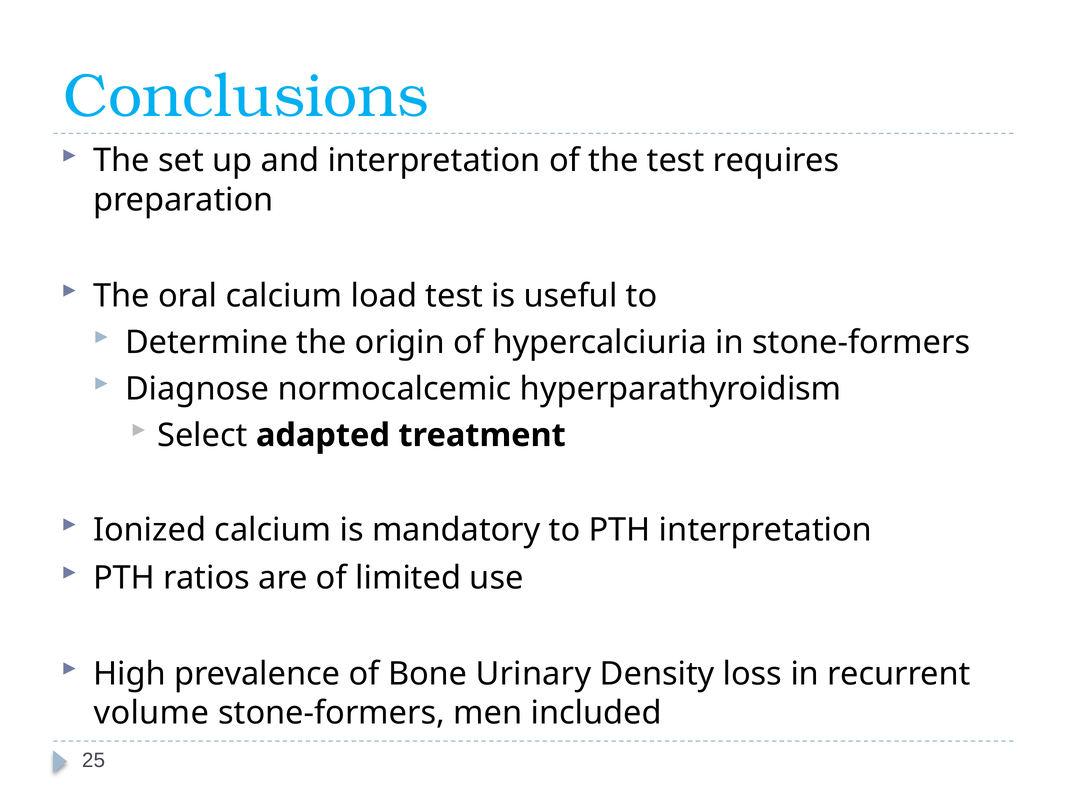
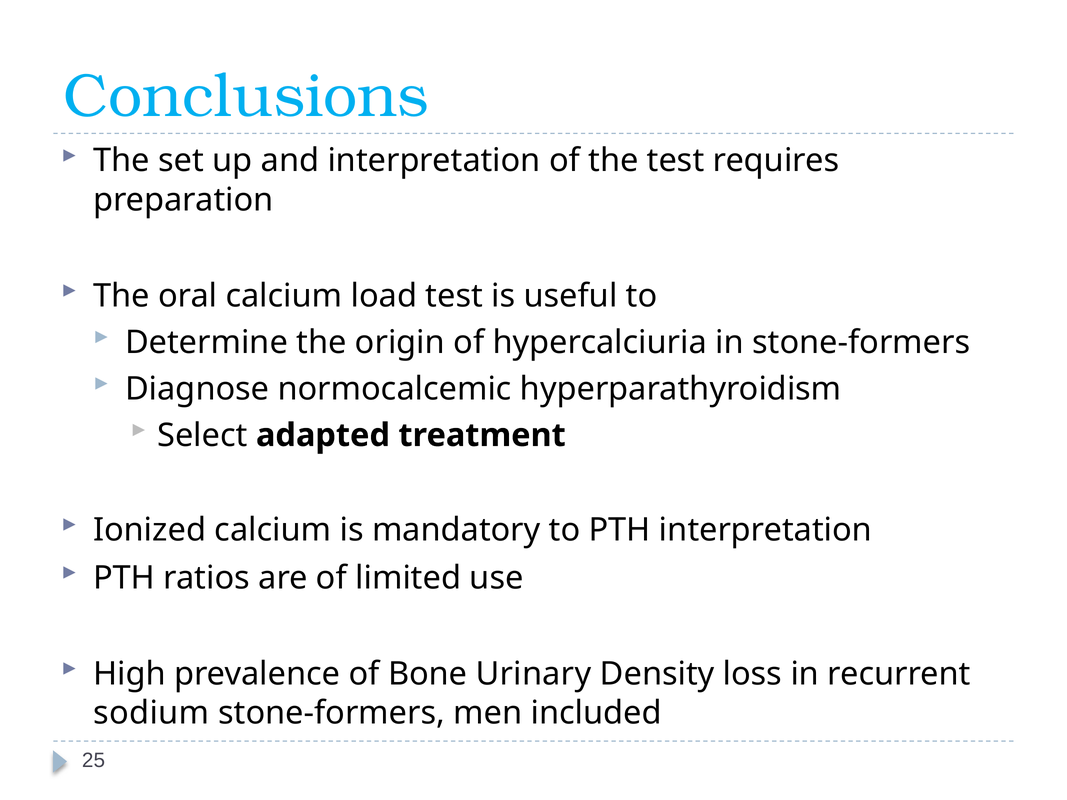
volume: volume -> sodium (151, 713)
